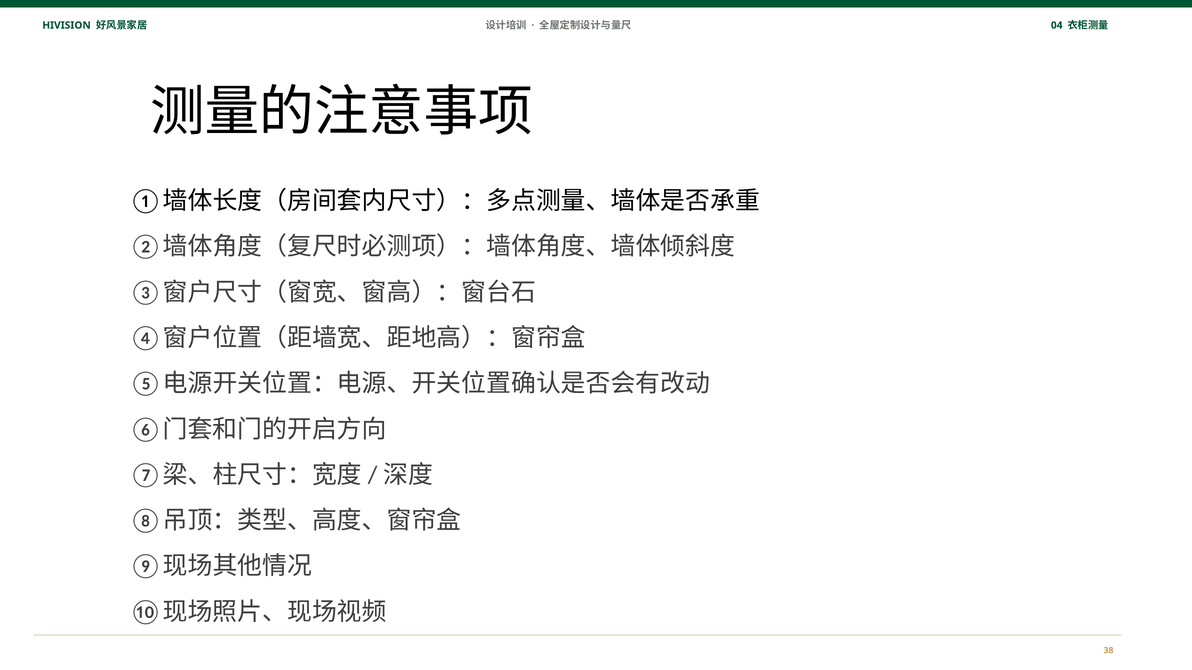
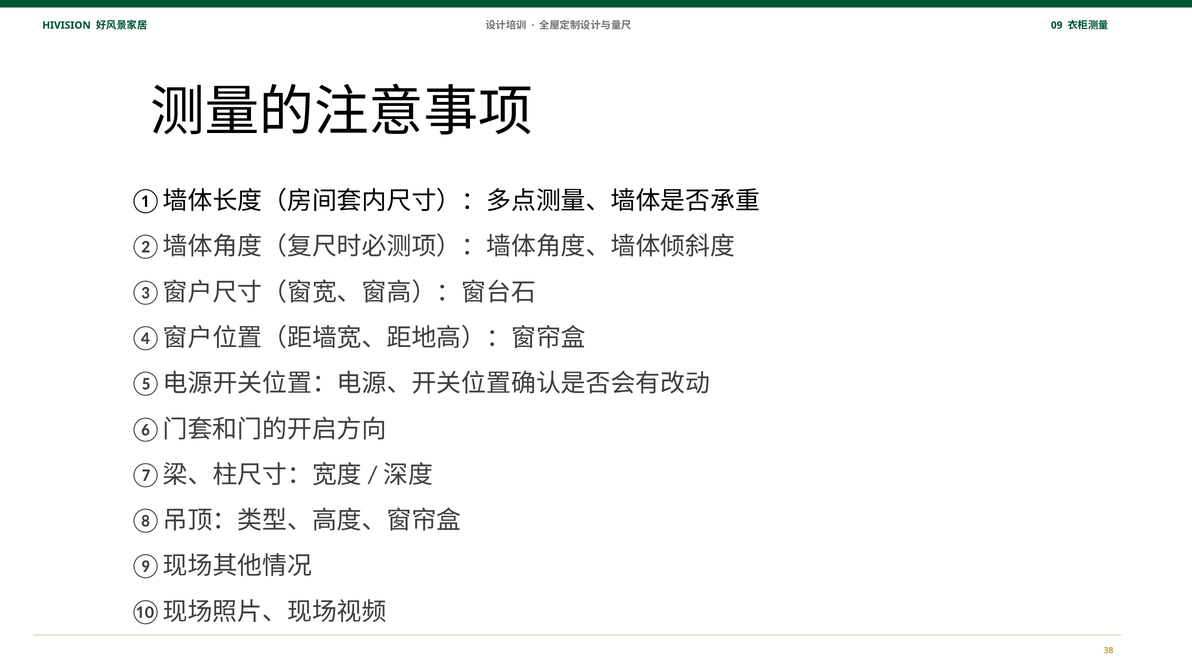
04: 04 -> 09 (1057, 25)
